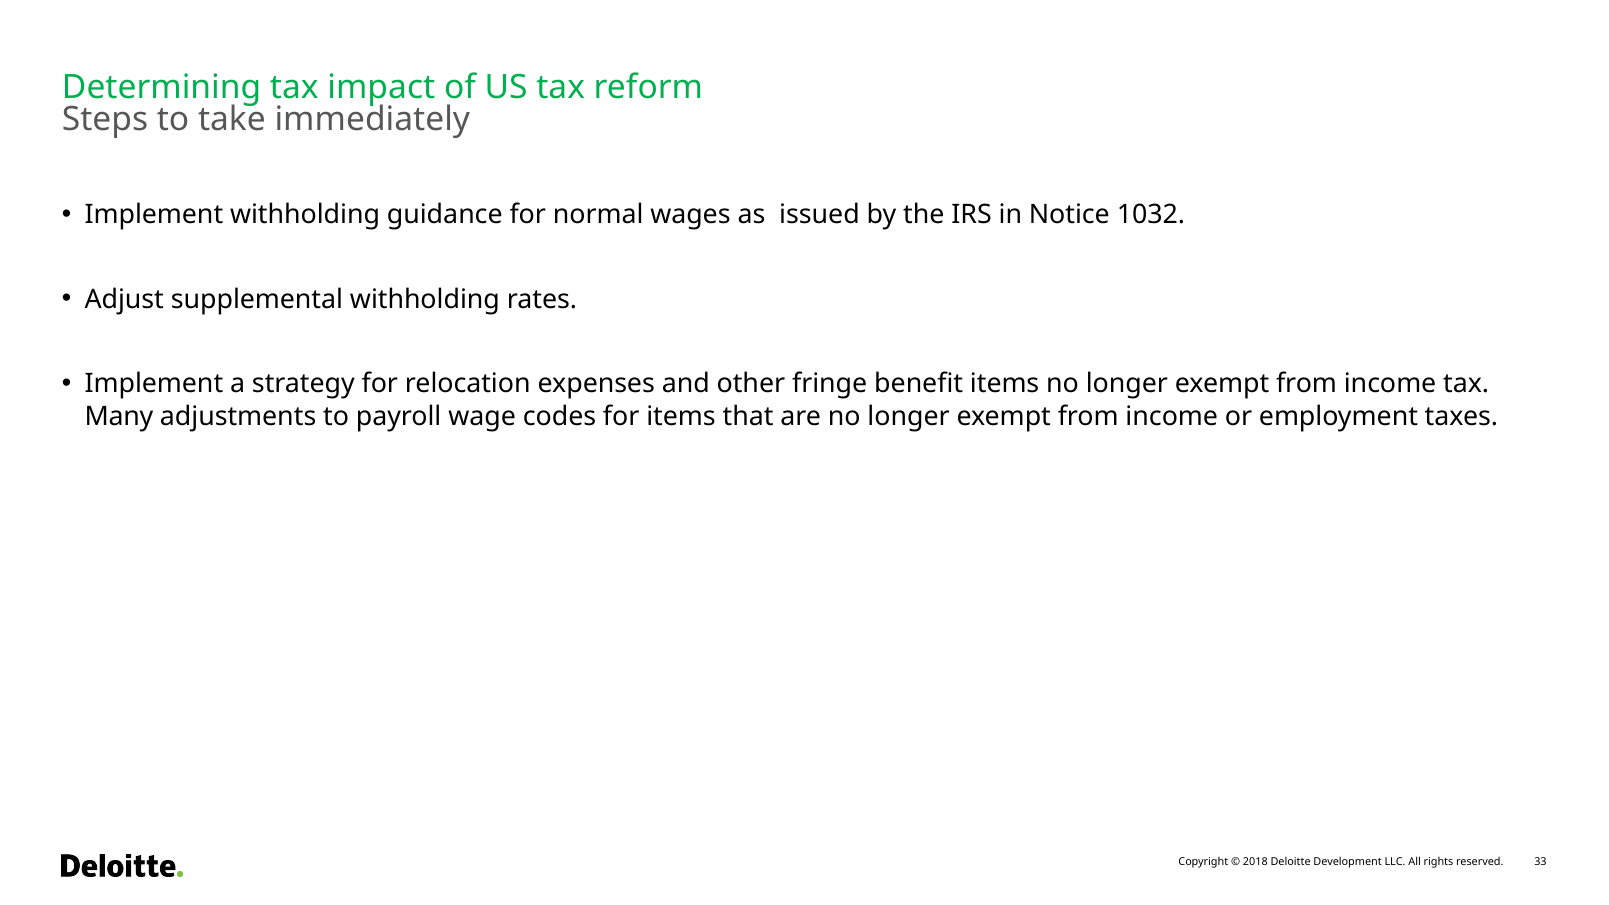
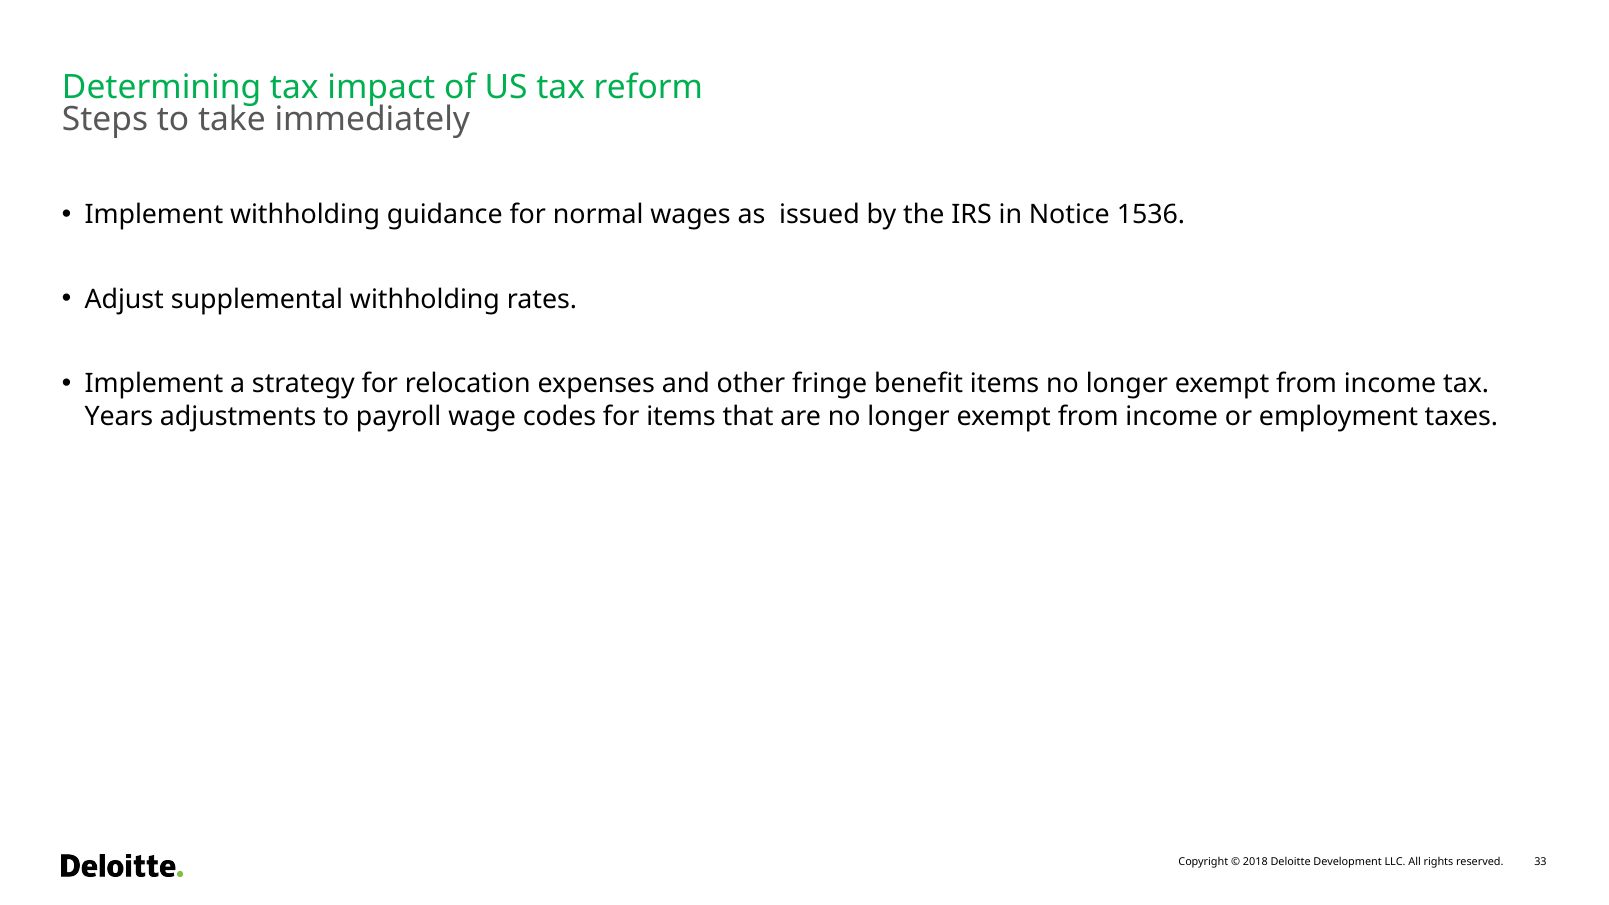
1032: 1032 -> 1536 (1151, 215)
Many: Many -> Years (119, 416)
